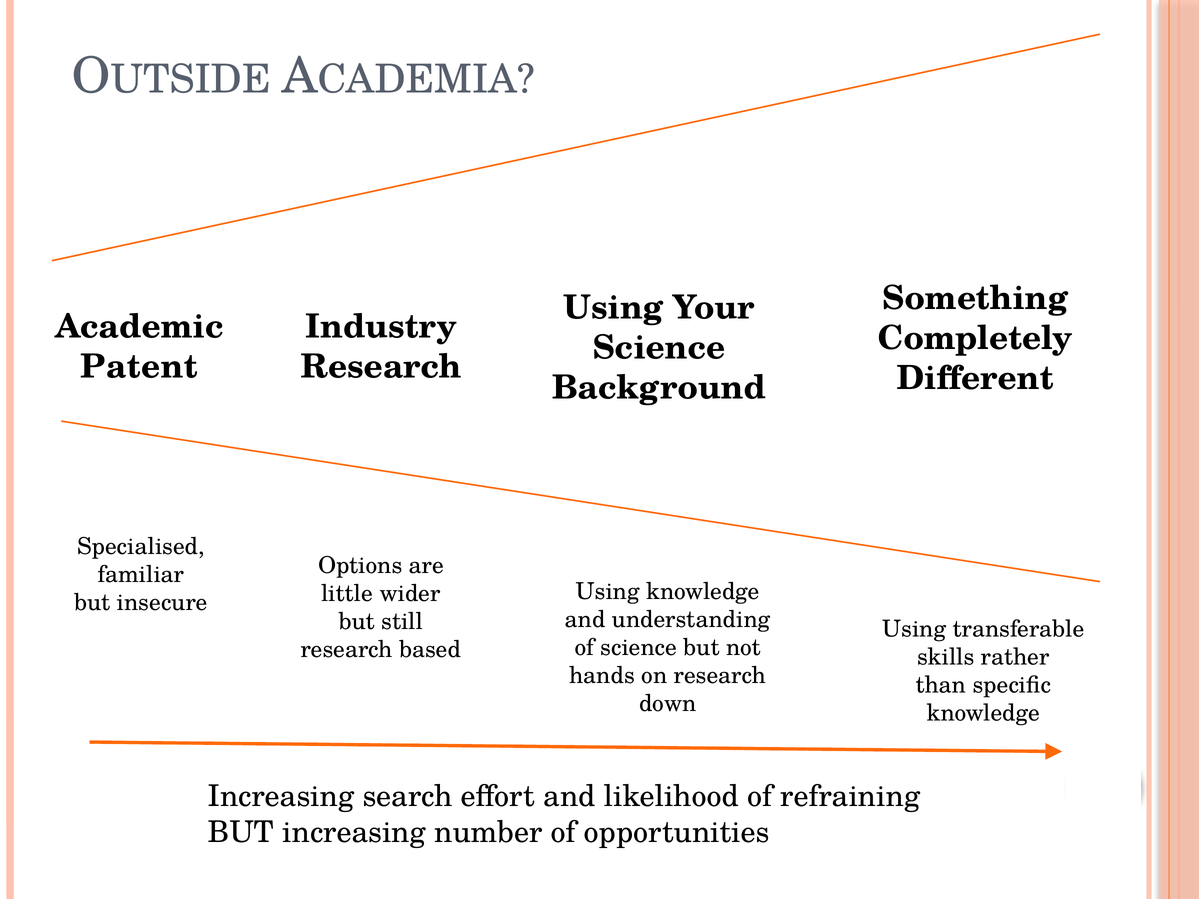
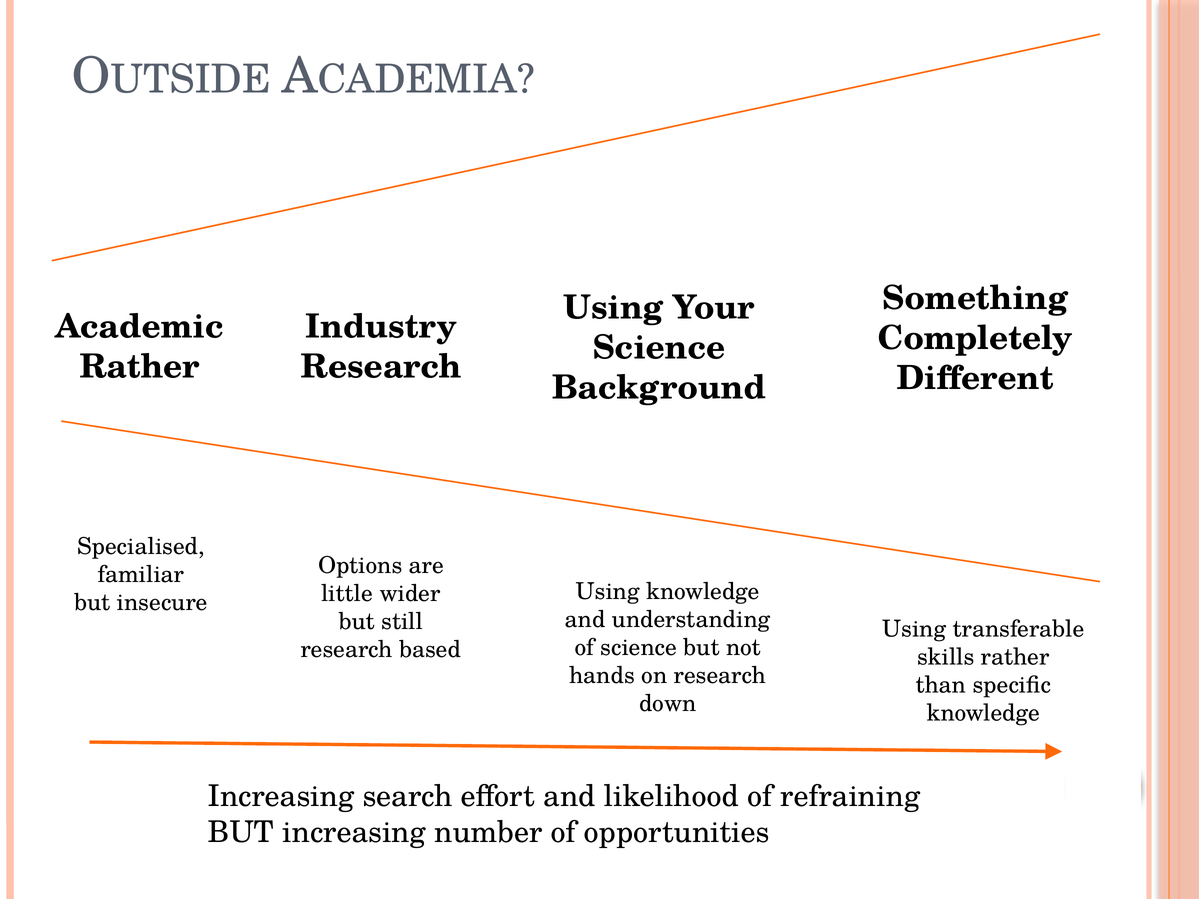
Patent: Patent -> Rather (140, 367)
